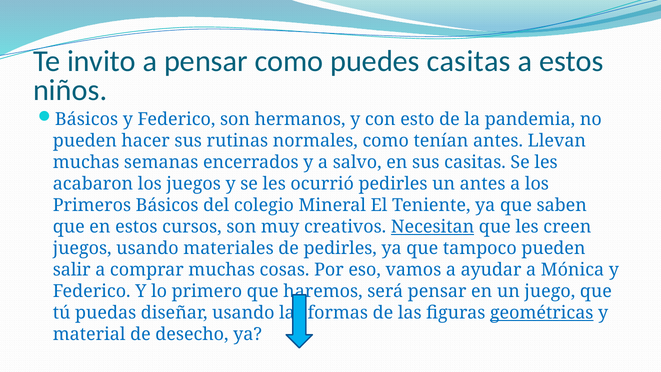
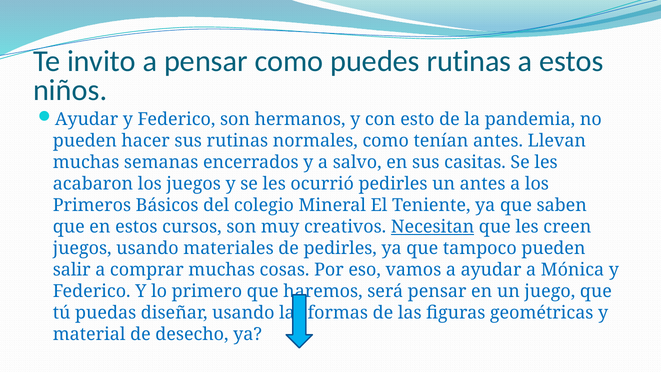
puedes casitas: casitas -> rutinas (469, 61)
Básicos: Básicos -> Ayudar (87, 119)
geométricas underline: present -> none (542, 313)
